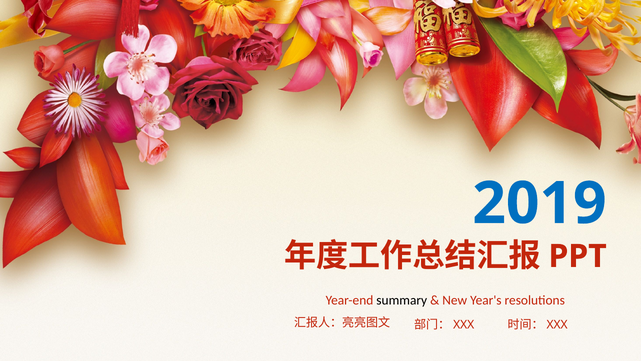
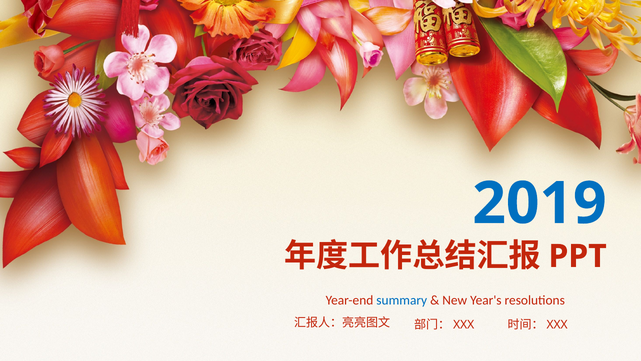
summary colour: black -> blue (402, 300)
